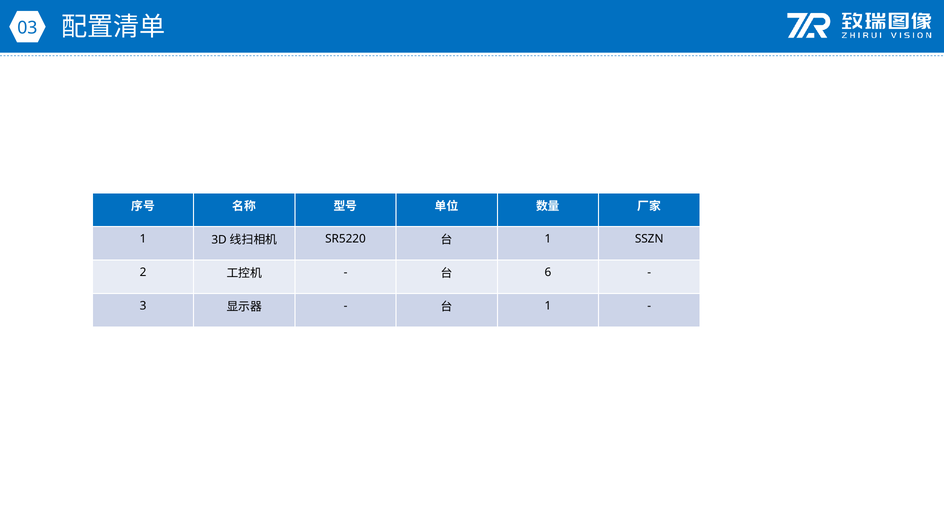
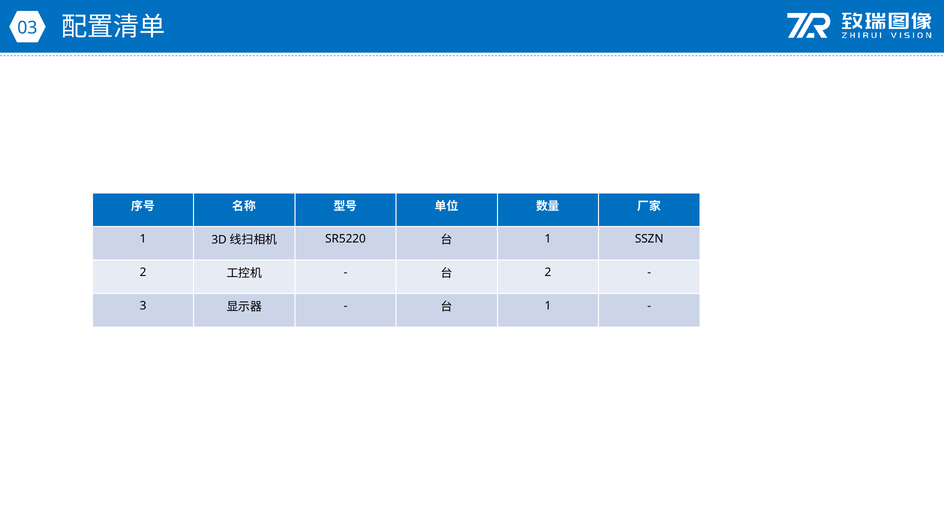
6: 6 -> 2 (548, 272)
